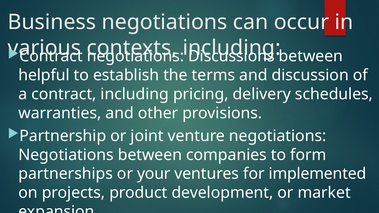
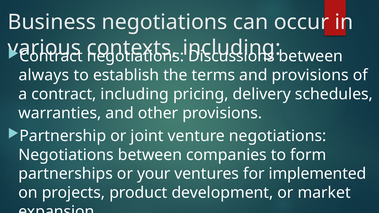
helpful: helpful -> always (44, 75)
and discussion: discussion -> provisions (310, 75)
